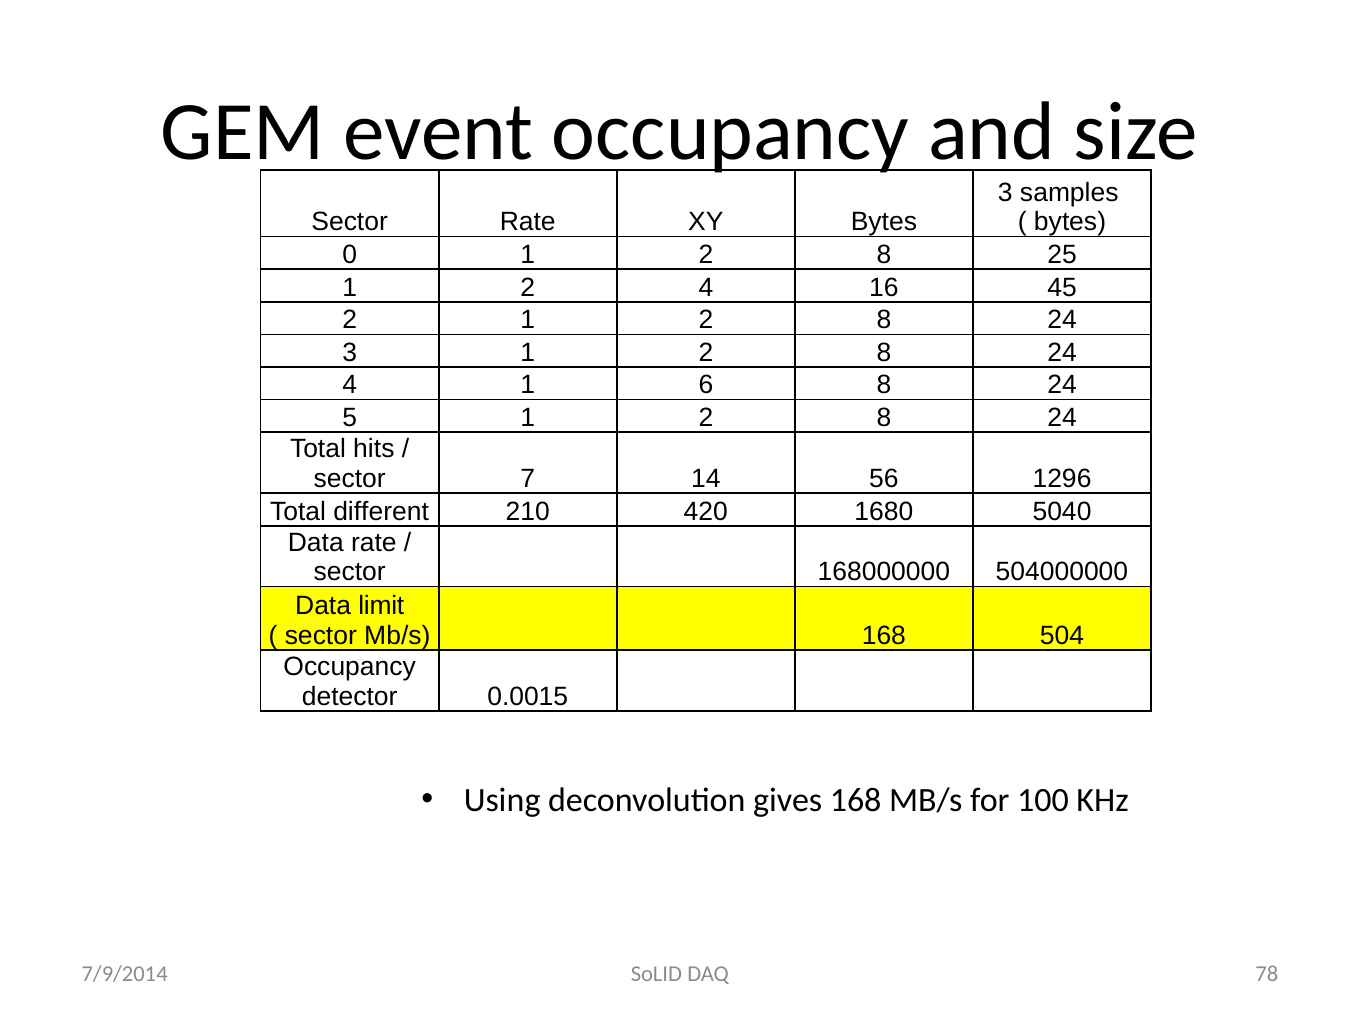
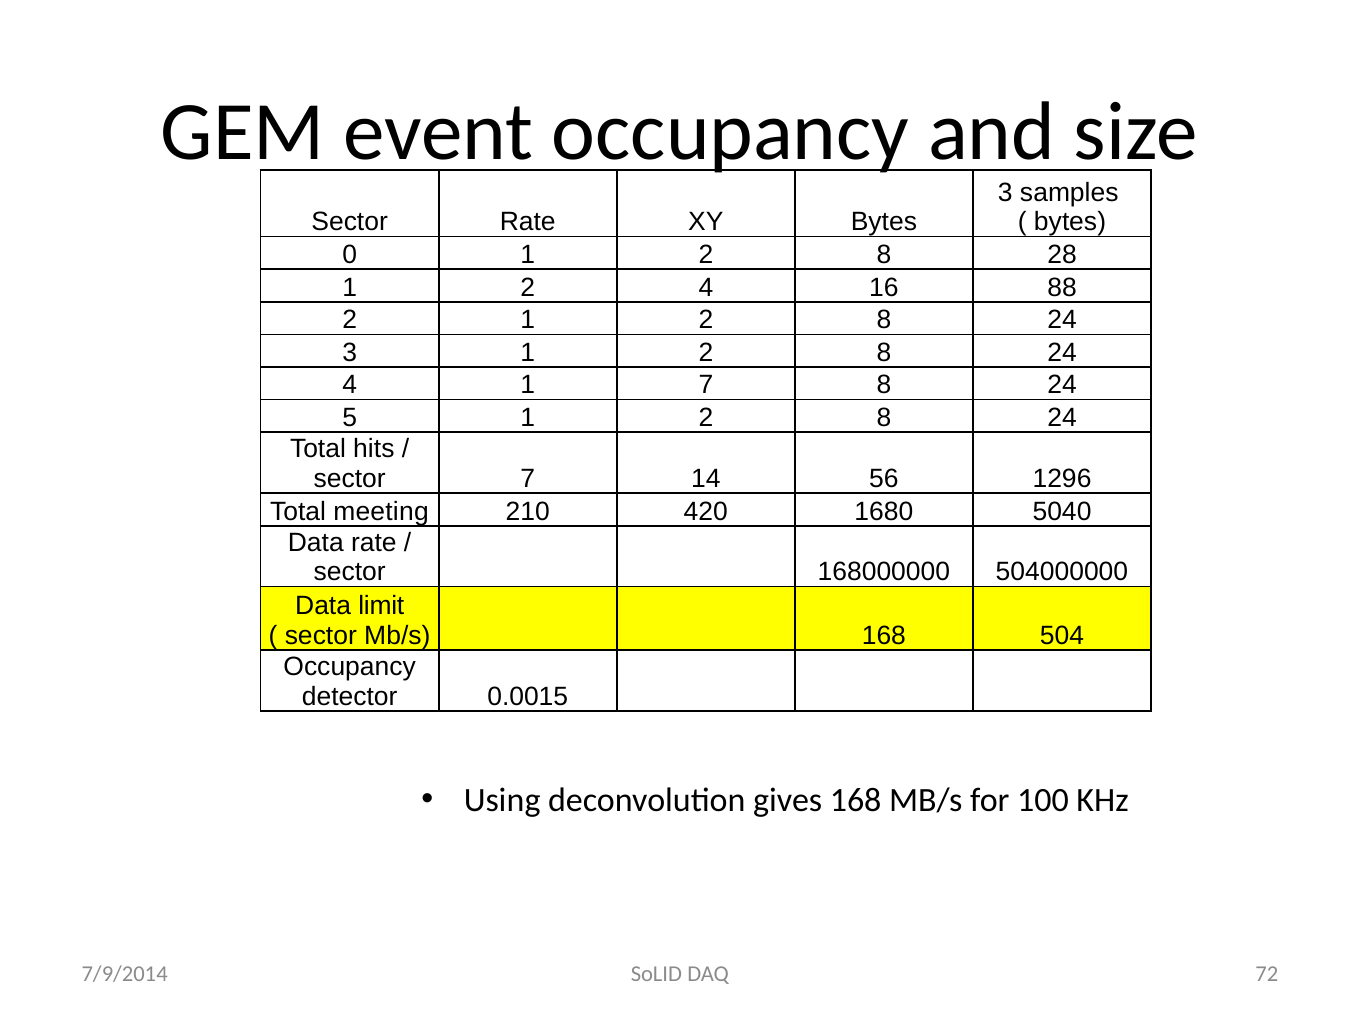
25: 25 -> 28 (1062, 255)
45: 45 -> 88 (1062, 287)
1 6: 6 -> 7 (706, 385)
different: different -> meeting (381, 511)
78: 78 -> 72 (1267, 974)
